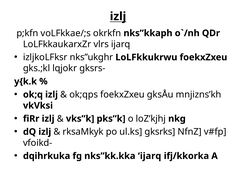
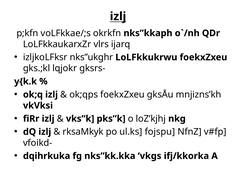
gksrks: gksrks -> fojspu (160, 132)
nks”kk.kka ijarq: ijarq -> vkgs (150, 156)
